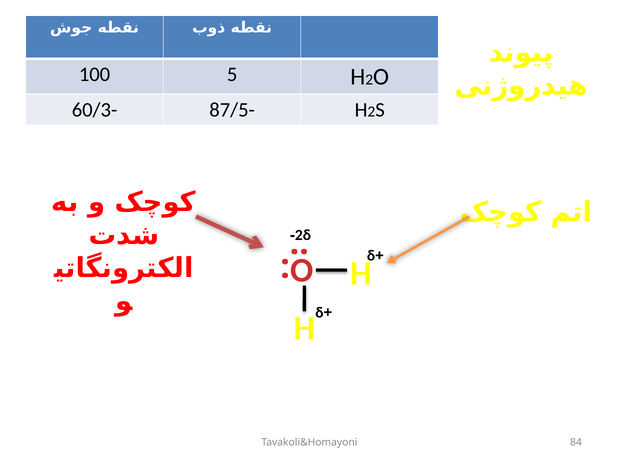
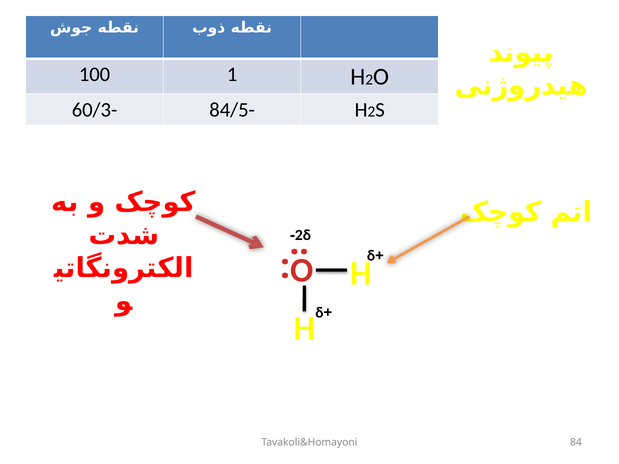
5: 5 -> 1 (232, 75)
87/5-: 87/5- -> 84/5- (232, 110)
